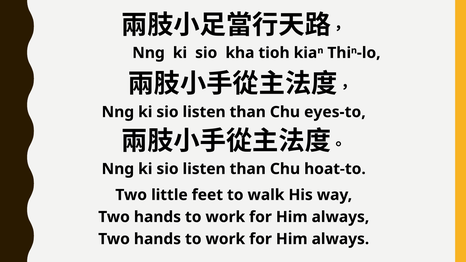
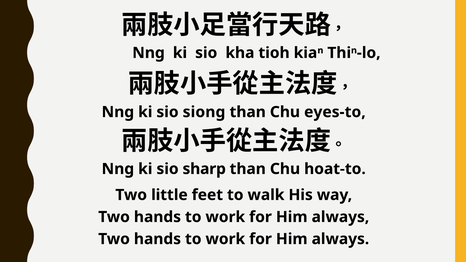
listen: listen -> siong (204, 112)
listen: listen -> sharp (204, 169)
